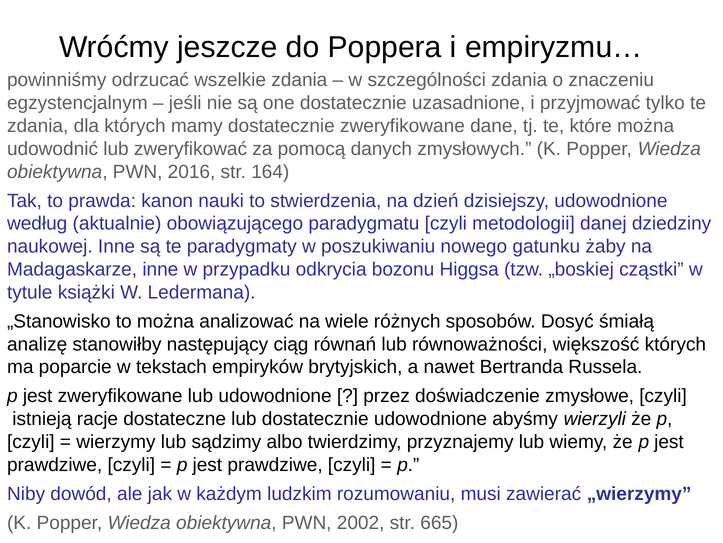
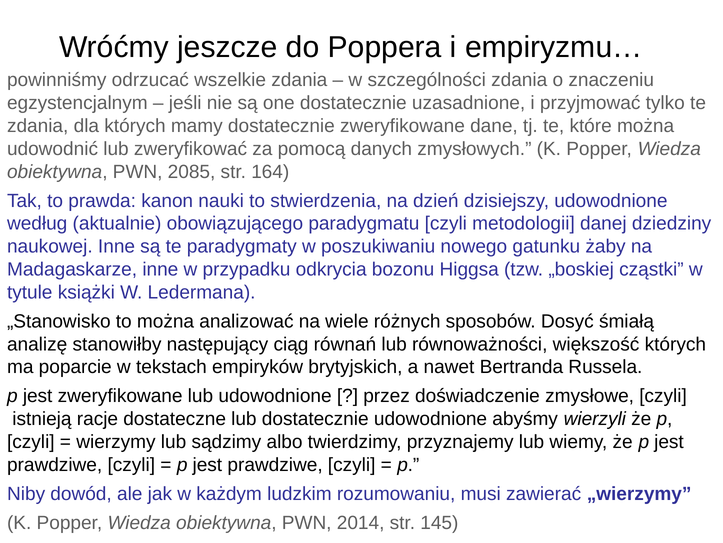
2016: 2016 -> 2085 (192, 172)
2002: 2002 -> 2014 (361, 522)
665: 665 -> 145 (439, 522)
